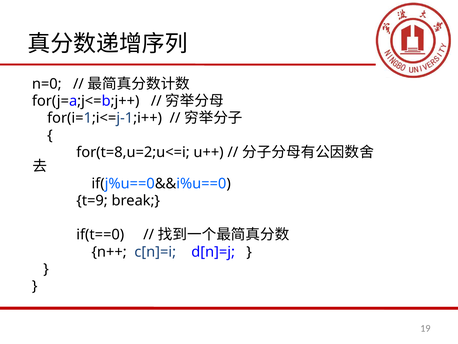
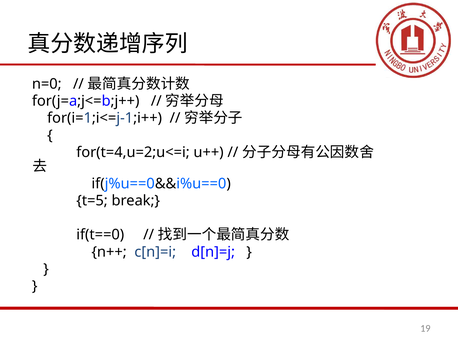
for(t=8,u=2;u<=i: for(t=8,u=2;u<=i -> for(t=4,u=2;u<=i (133, 152)
t=9: t=9 -> t=5 (92, 200)
